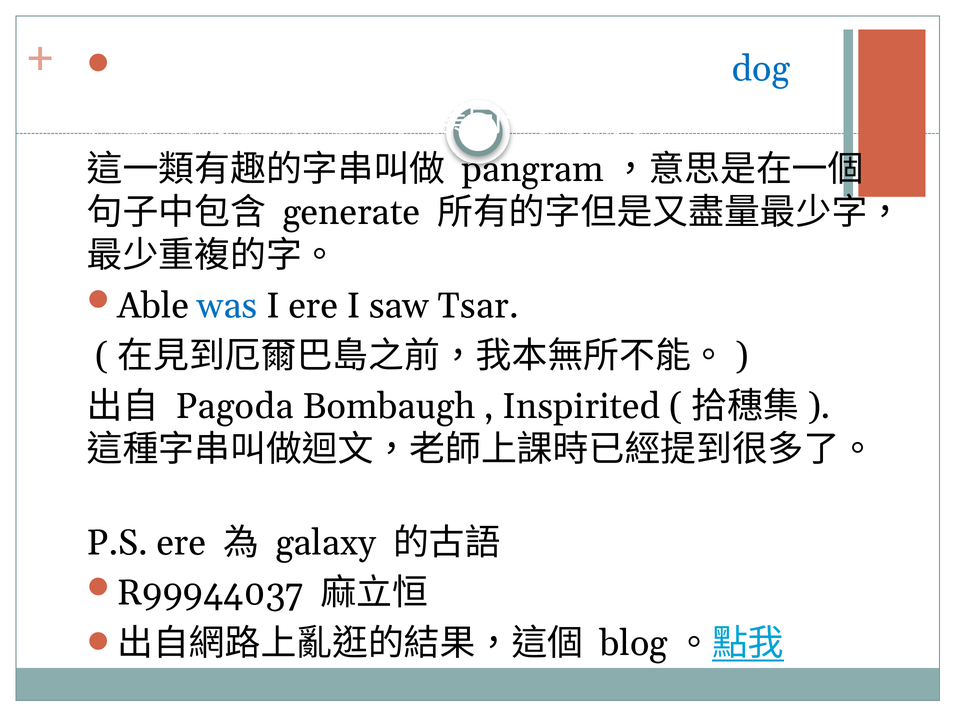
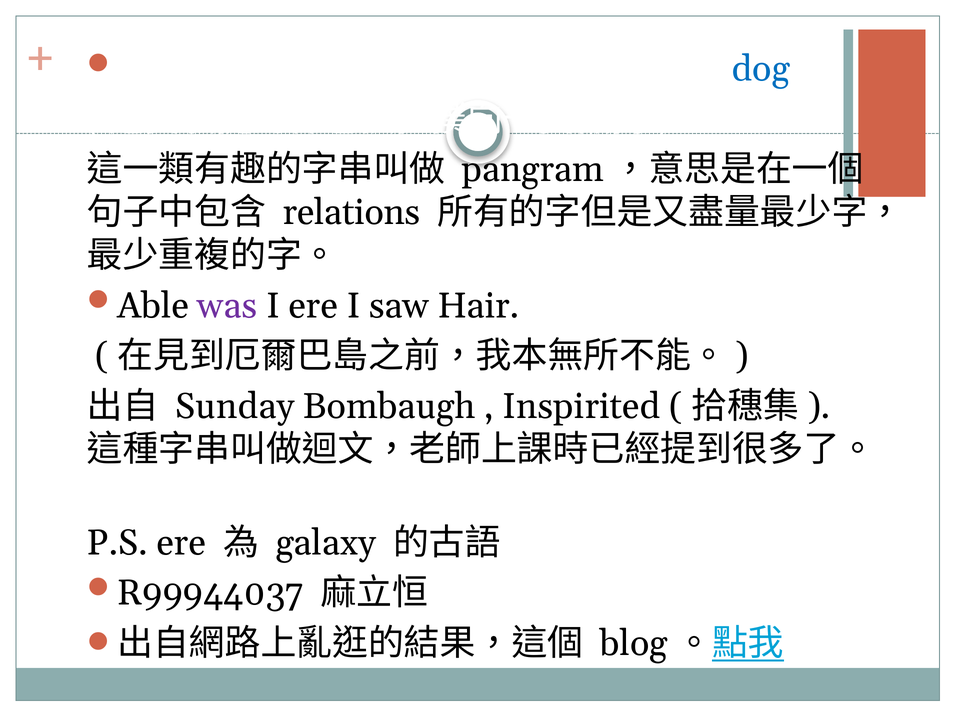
generate: generate -> relations (351, 213)
was colour: blue -> purple (227, 306)
Tsar: Tsar -> Hair (479, 306)
Pagoda: Pagoda -> Sunday (235, 406)
